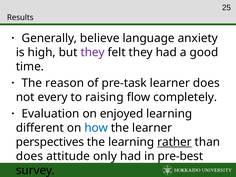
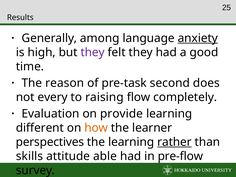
believe: believe -> among (100, 38)
anxiety underline: none -> present (198, 38)
pre-task learner: learner -> second (170, 83)
enjoyed: enjoyed -> provide (121, 114)
how colour: blue -> orange (96, 128)
does: does -> skills (29, 156)
only: only -> able (105, 156)
pre-best: pre-best -> pre-flow (180, 156)
